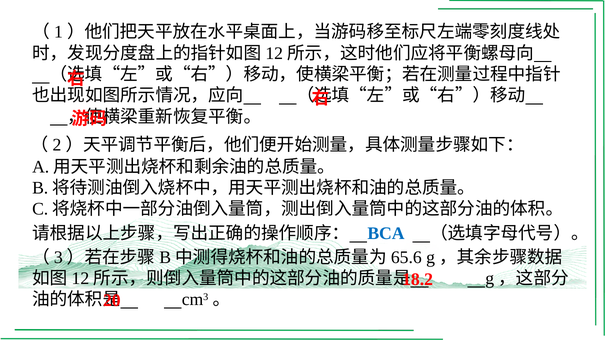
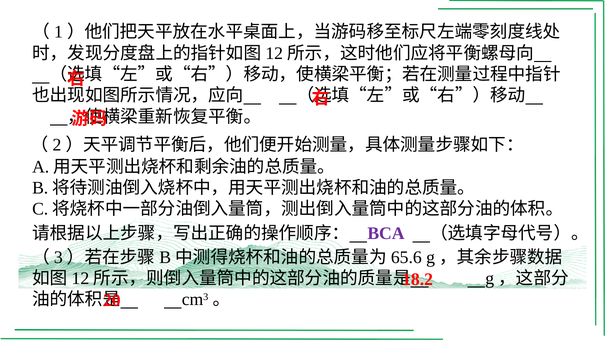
BCA colour: blue -> purple (386, 234)
